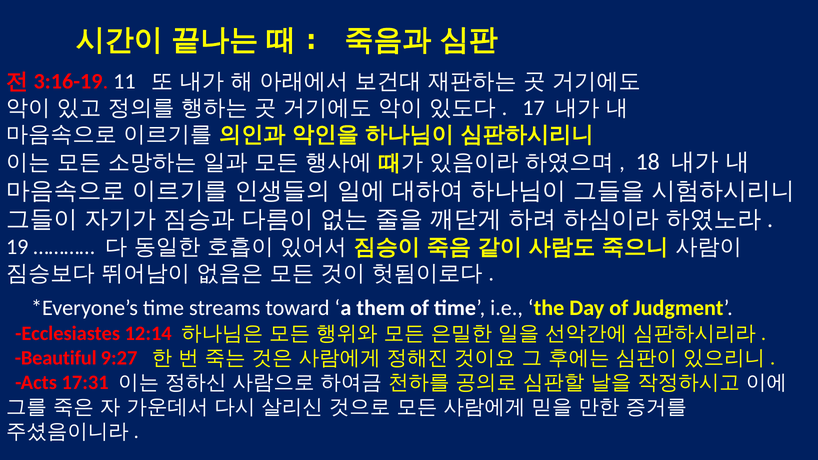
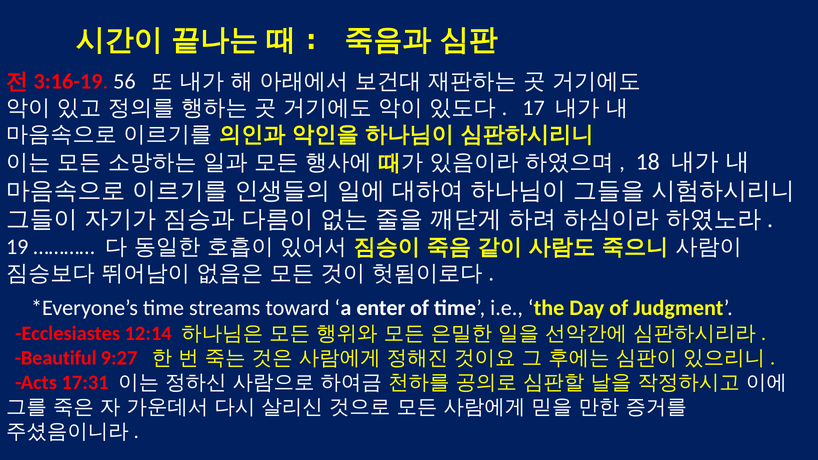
11: 11 -> 56 (124, 81)
them: them -> enter (381, 308)
